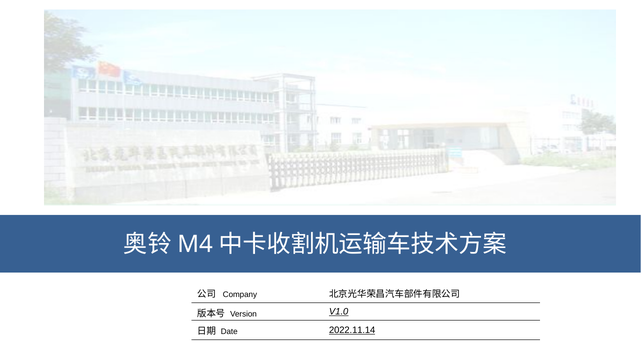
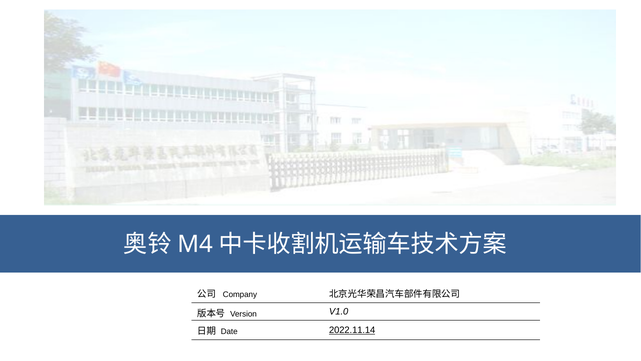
V1.0 underline: present -> none (339, 311)
